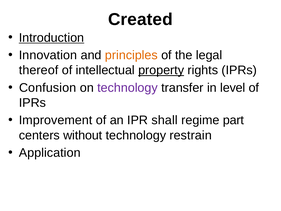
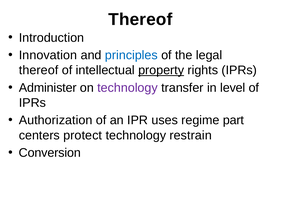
Created: Created -> Thereof (140, 19)
Introduction underline: present -> none (51, 38)
principles colour: orange -> blue (131, 55)
Confusion: Confusion -> Administer (48, 88)
Improvement: Improvement -> Authorization (56, 120)
shall: shall -> uses (165, 120)
without: without -> protect (83, 135)
Application: Application -> Conversion (50, 153)
